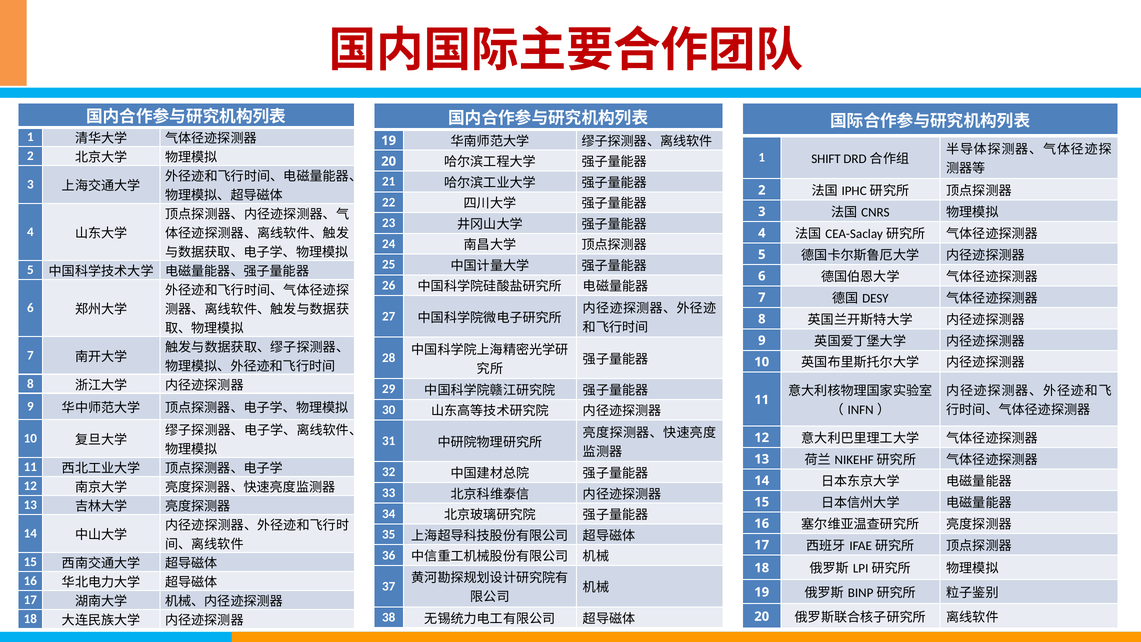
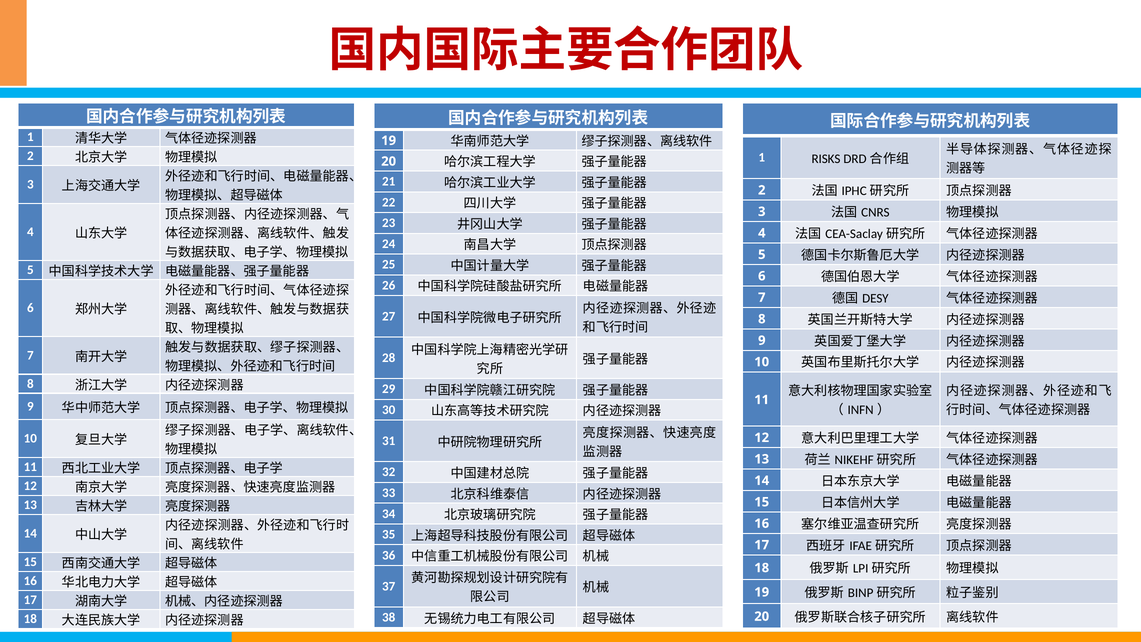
SHIFT: SHIFT -> RISKS (826, 159)
